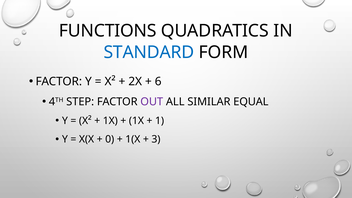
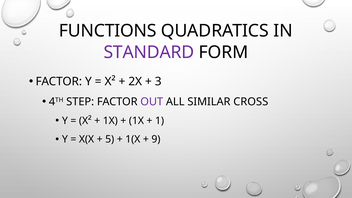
STANDARD colour: blue -> purple (149, 52)
6: 6 -> 3 (158, 82)
EQUAL: EQUAL -> CROSS (251, 102)
0: 0 -> 5 (110, 139)
3: 3 -> 9 (156, 139)
